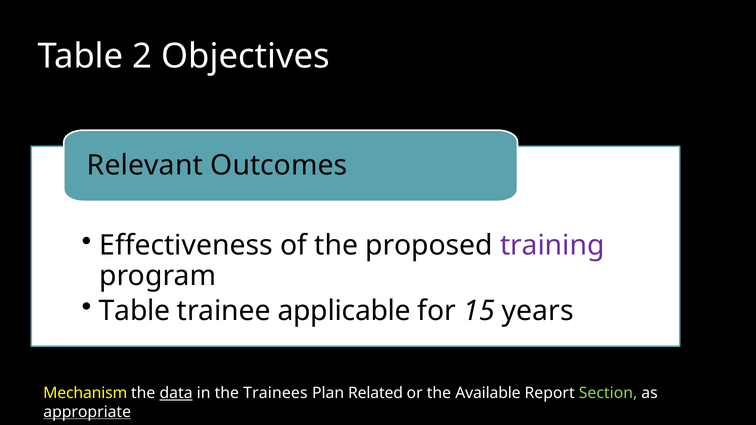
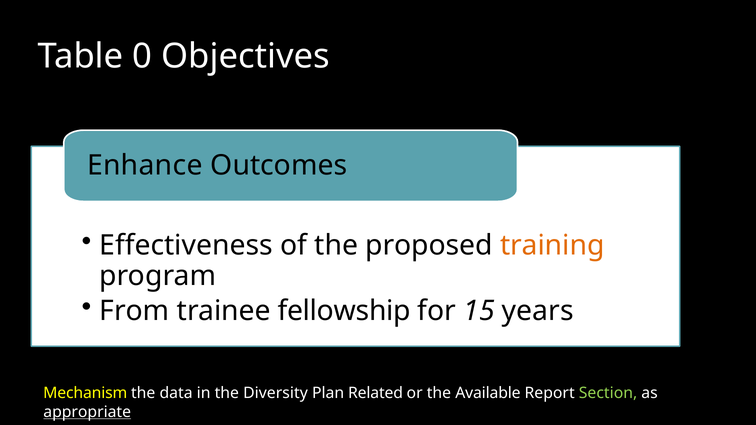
2: 2 -> 0 (142, 56)
Relevant: Relevant -> Enhance (145, 166)
training colour: purple -> orange (552, 246)
Table: Table -> From (134, 311)
applicable: applicable -> fellowship (344, 311)
data underline: present -> none (176, 393)
Trainees: Trainees -> Diversity (275, 393)
